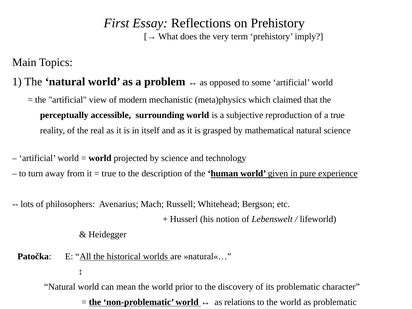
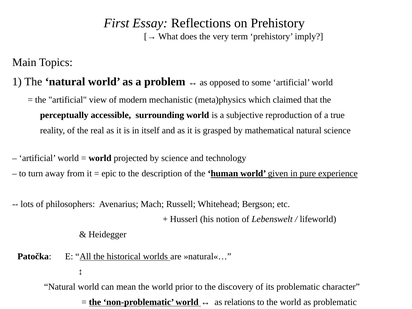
true: true -> epic (109, 174)
